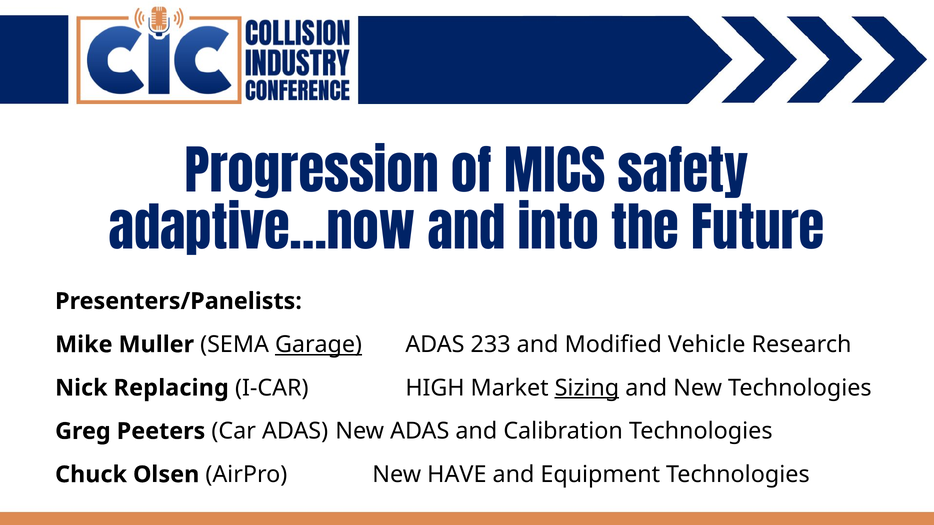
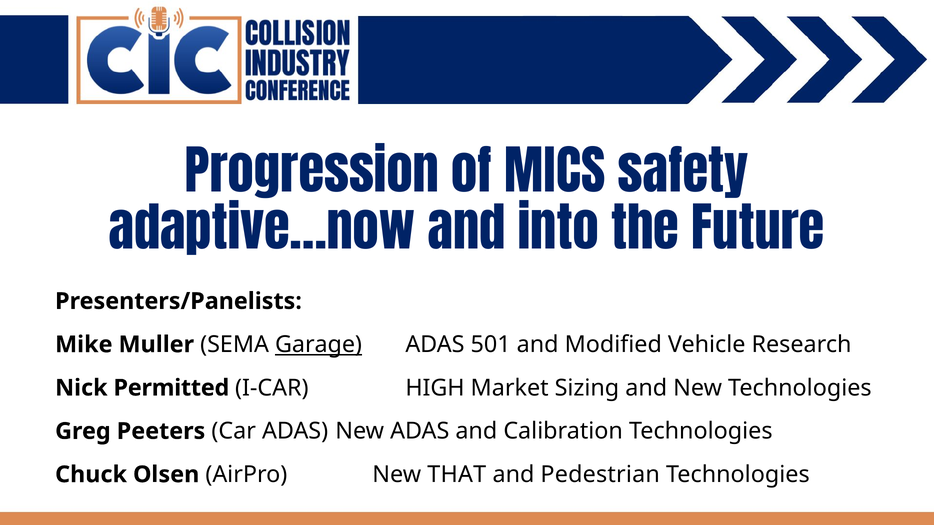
233: 233 -> 501 (491, 345)
Replacing: Replacing -> Permitted (171, 388)
Sizing underline: present -> none (587, 388)
HAVE: HAVE -> THAT (457, 475)
Equipment: Equipment -> Pedestrian (600, 475)
